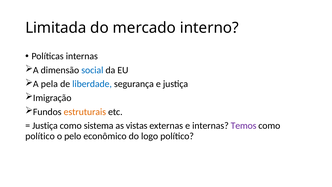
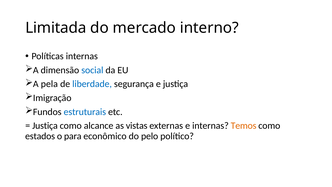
estruturais colour: orange -> blue (85, 112)
sistema: sistema -> alcance (99, 126)
Temos colour: purple -> orange (244, 126)
político: político -> estados (40, 136)
pelo: pelo -> para (73, 136)
logo: logo -> pelo (150, 136)
